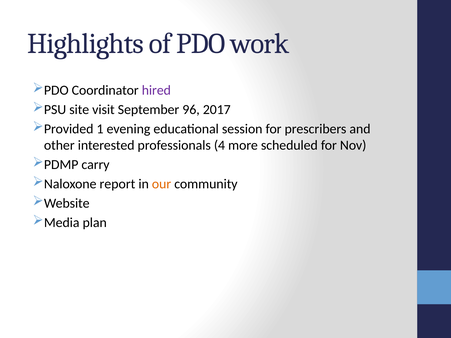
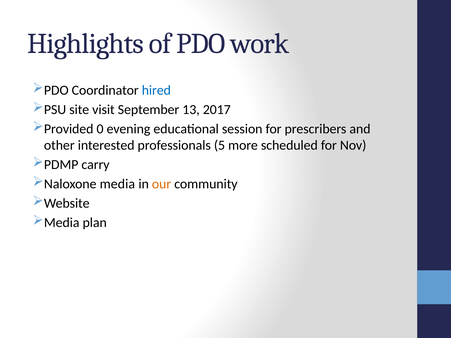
hired colour: purple -> blue (156, 90)
96: 96 -> 13 (191, 110)
1: 1 -> 0 (100, 129)
4: 4 -> 5 (219, 146)
Naloxone report: report -> media (117, 184)
